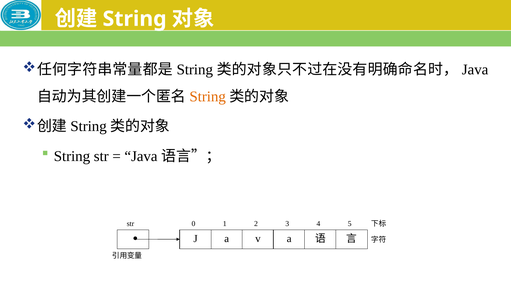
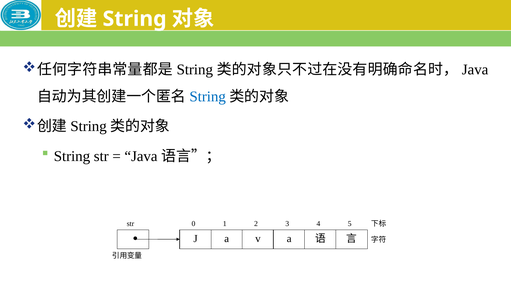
String colour: orange -> blue (208, 97)
